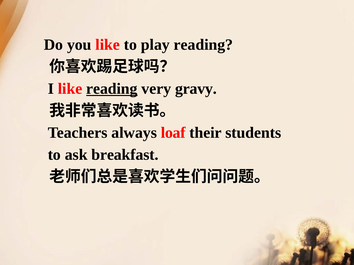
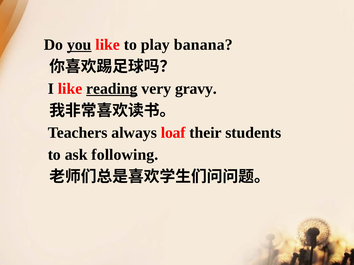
you underline: none -> present (79, 45)
play reading: reading -> banana (203, 45)
breakfast: breakfast -> following (125, 155)
